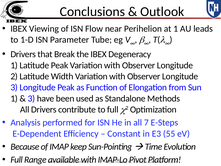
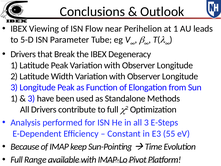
1-D: 1-D -> 5-D (27, 40)
all 7: 7 -> 3 (146, 122)
